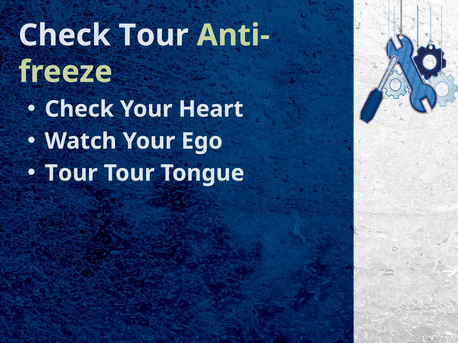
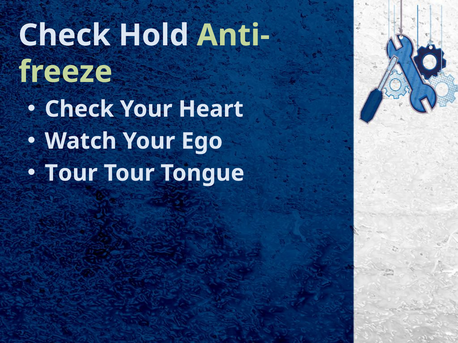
Check Tour: Tour -> Hold (154, 35)
